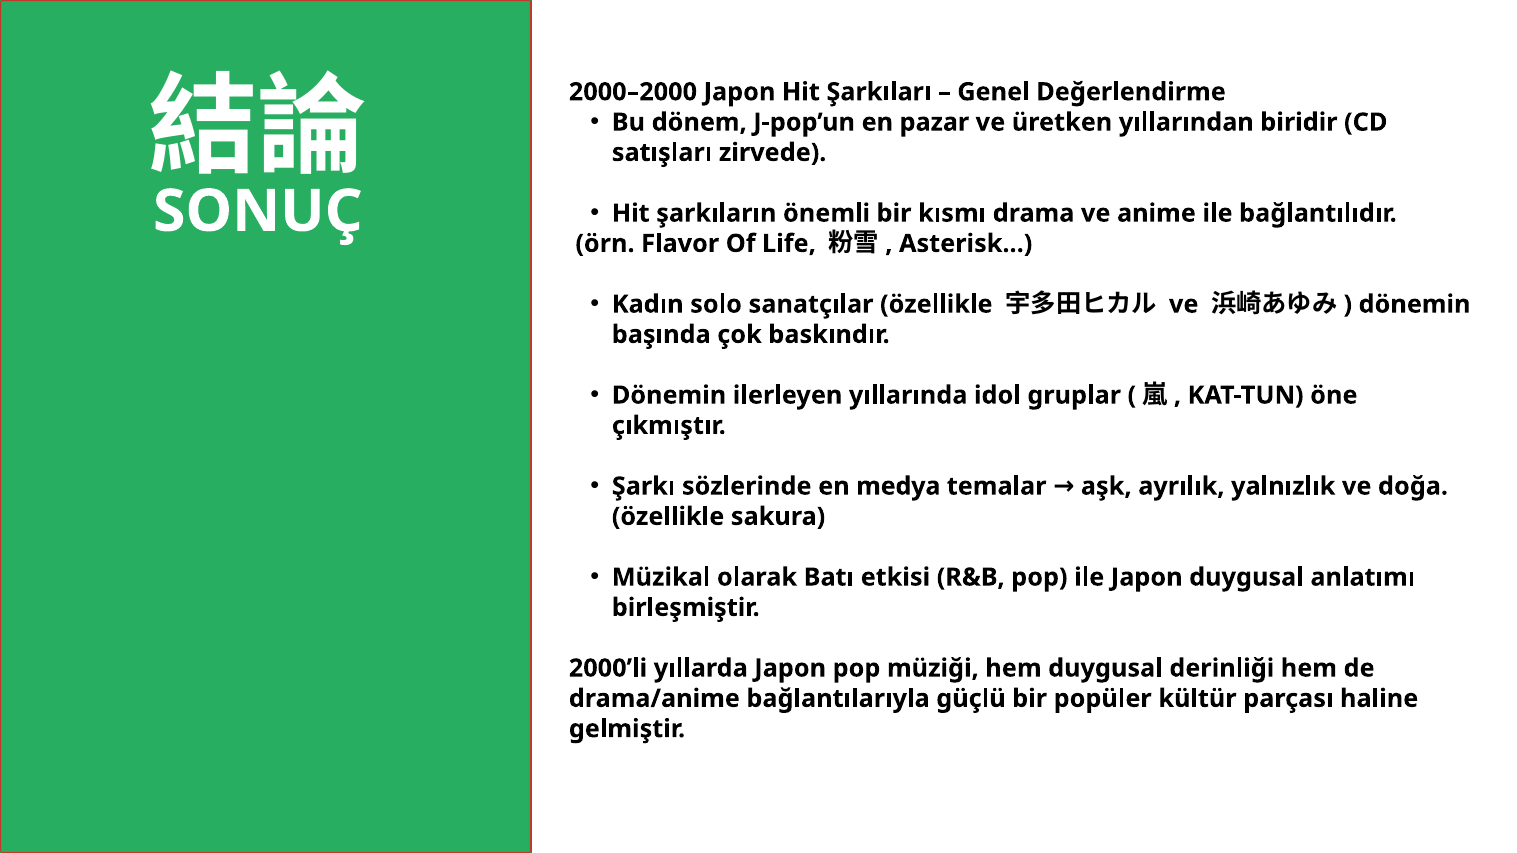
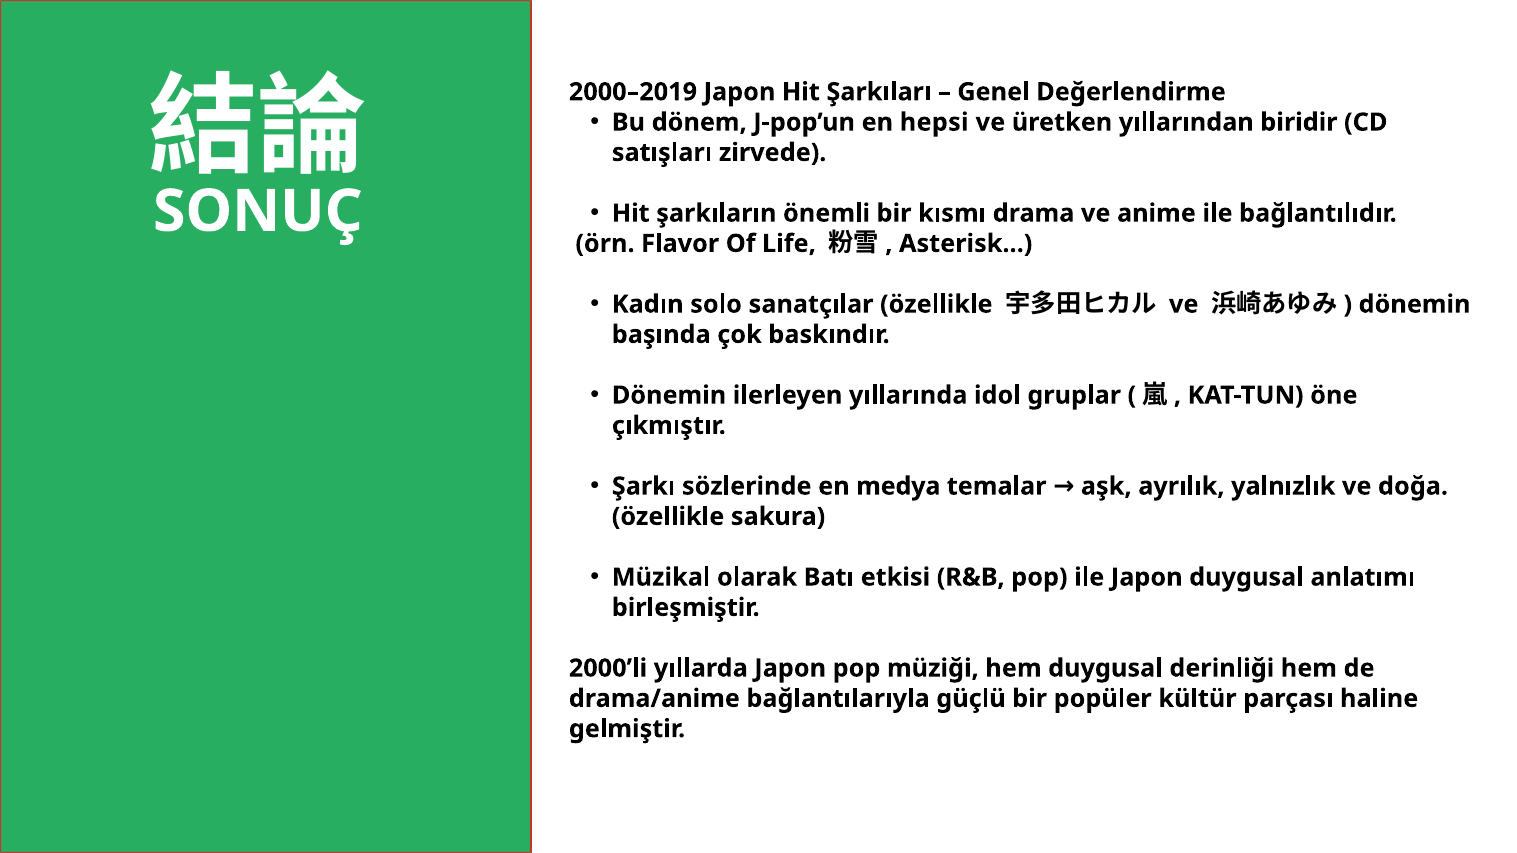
2000–2000: 2000–2000 -> 2000–2019 (633, 92)
pazar: pazar -> hepsi (934, 122)
